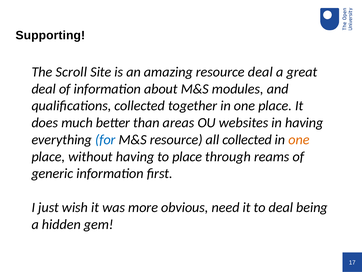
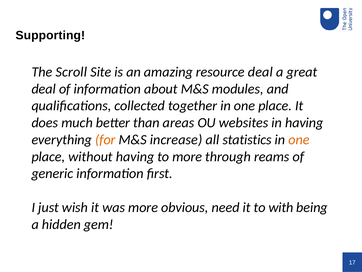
for colour: blue -> orange (105, 139)
M&S resource: resource -> increase (176, 139)
all collected: collected -> statistics (247, 139)
to place: place -> more (187, 156)
to deal: deal -> with (281, 207)
